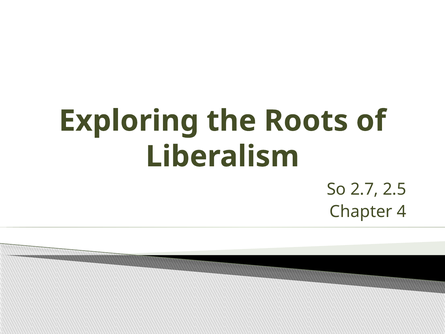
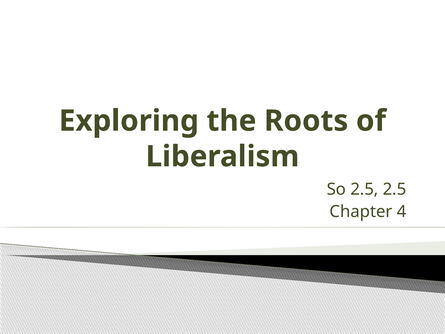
So 2.7: 2.7 -> 2.5 (364, 189)
